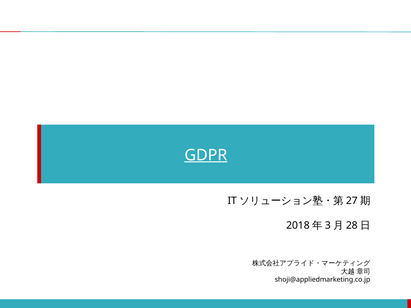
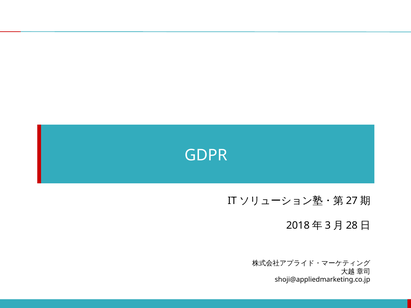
GDPR underline: present -> none (206, 155)
